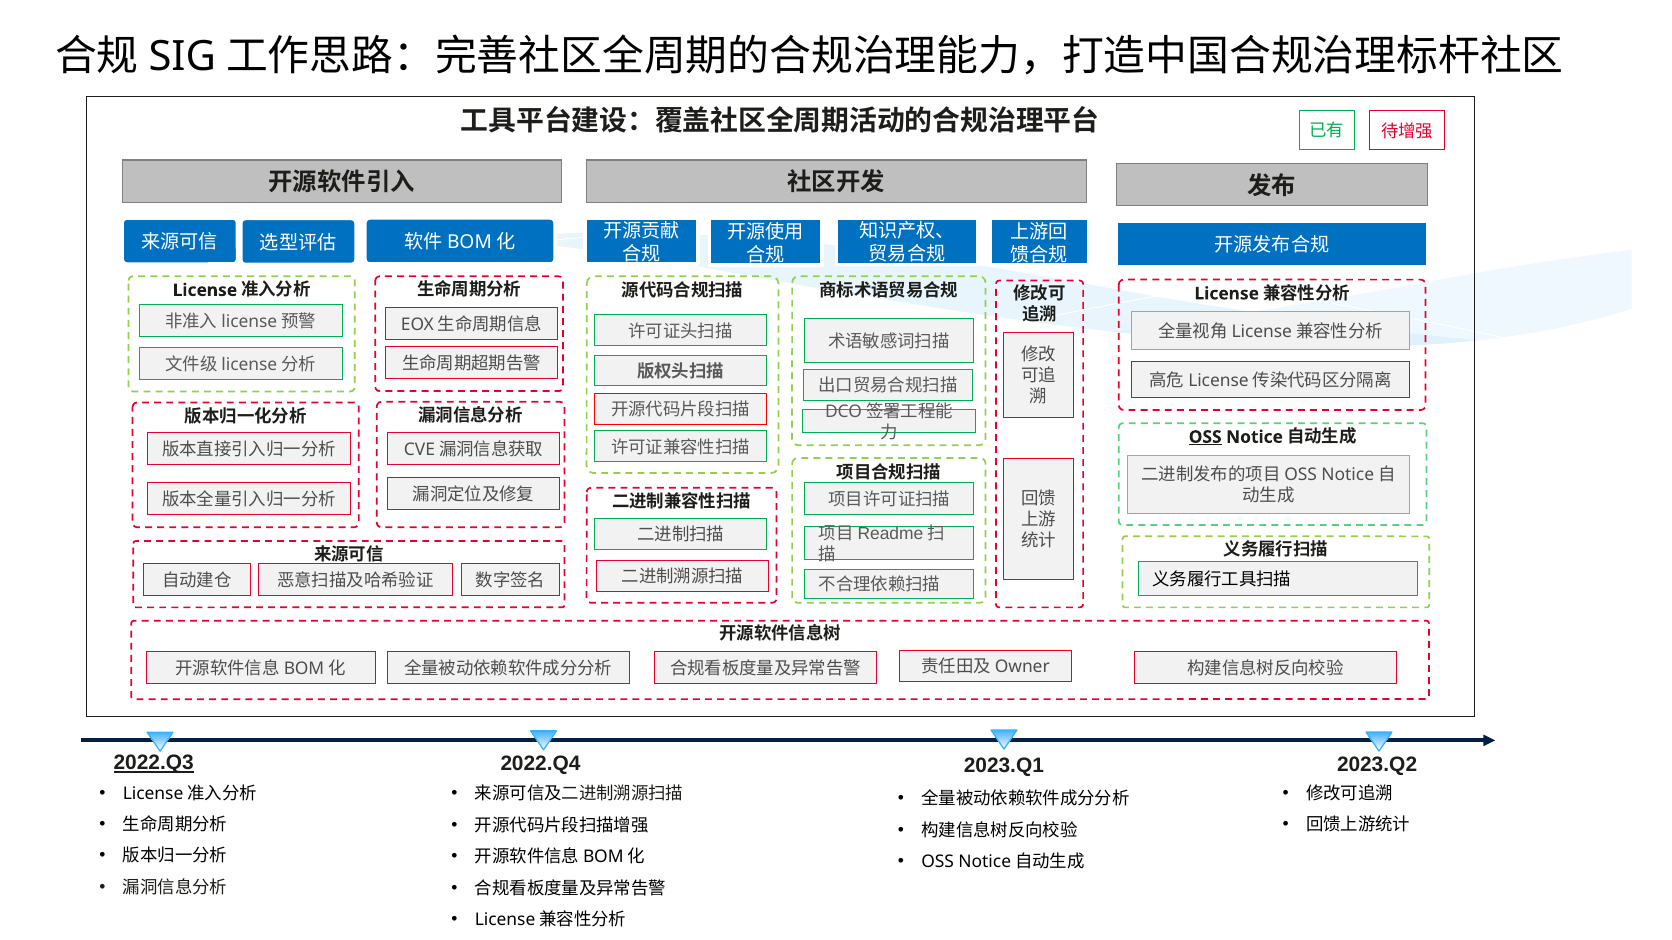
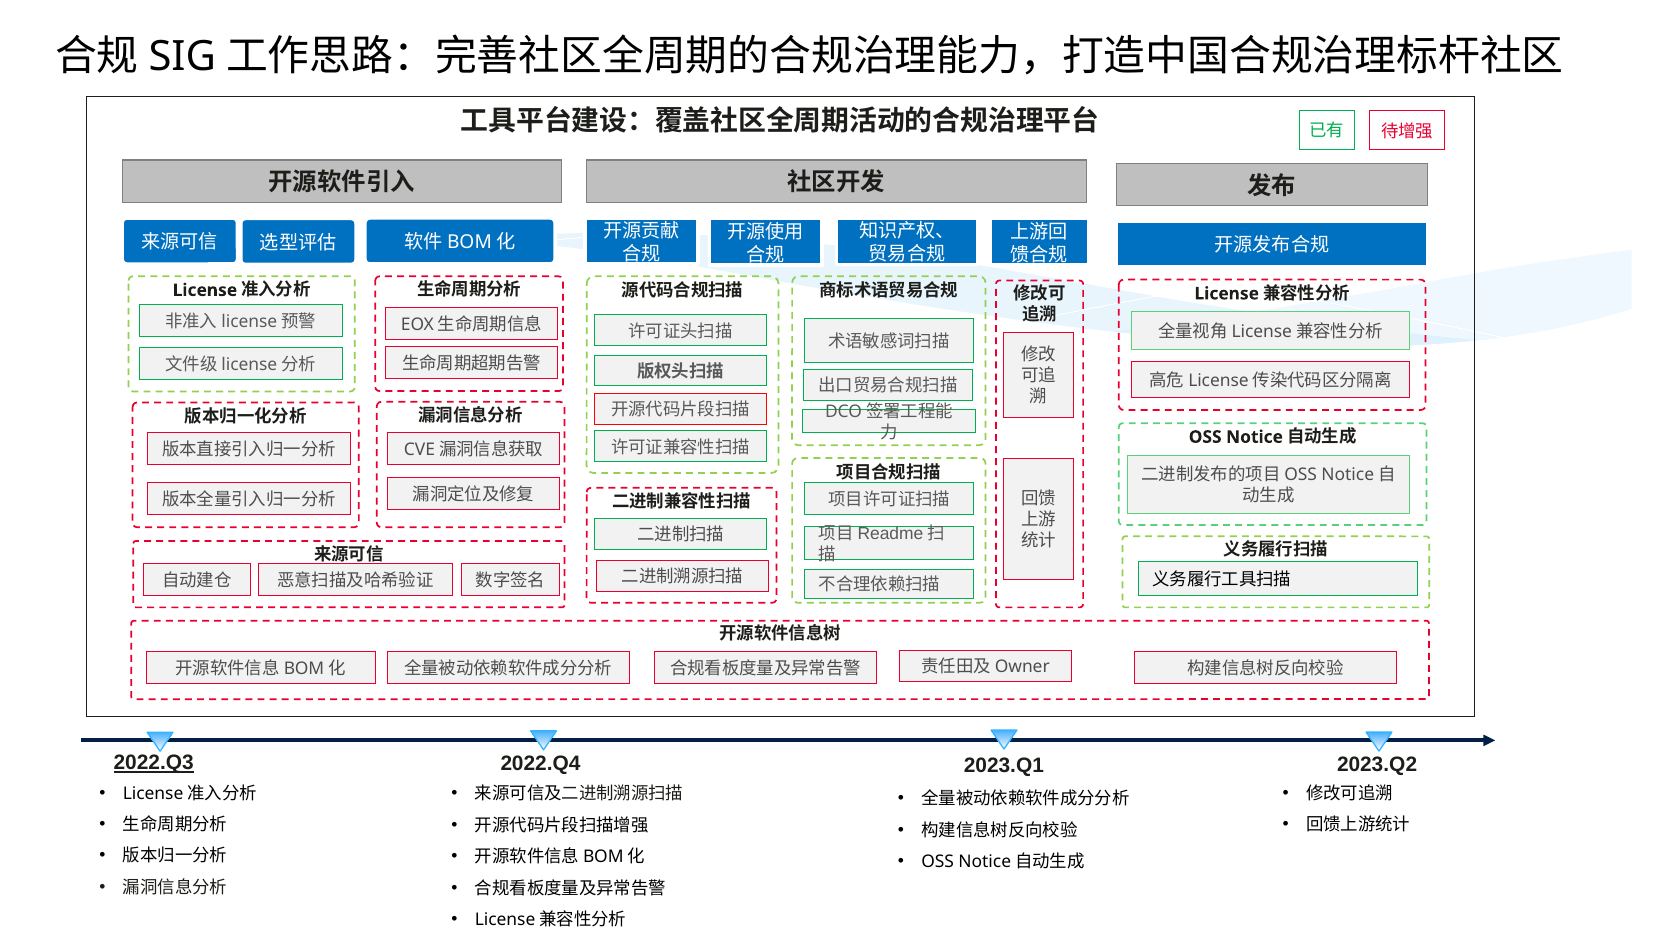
OSS underline: present -> none (1205, 437)
